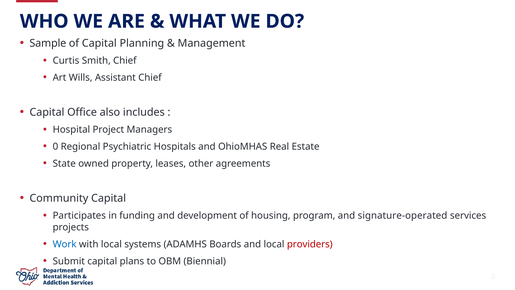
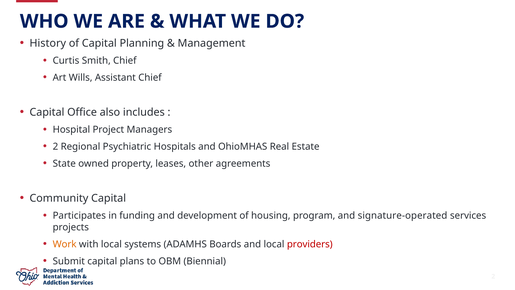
Sample: Sample -> History (48, 43)
0: 0 -> 2 (55, 146)
Work colour: blue -> orange (65, 244)
